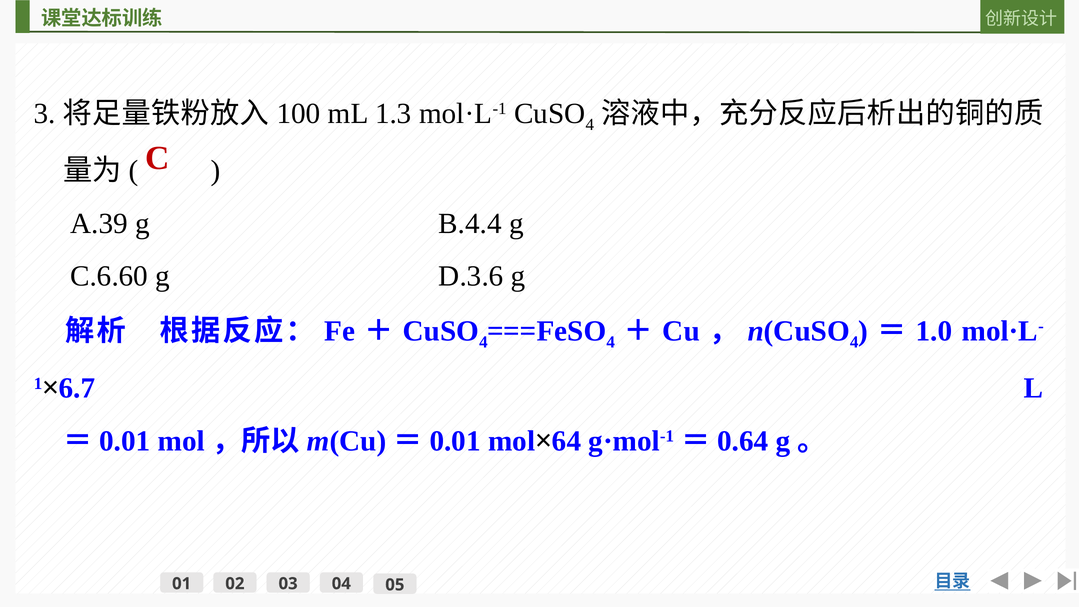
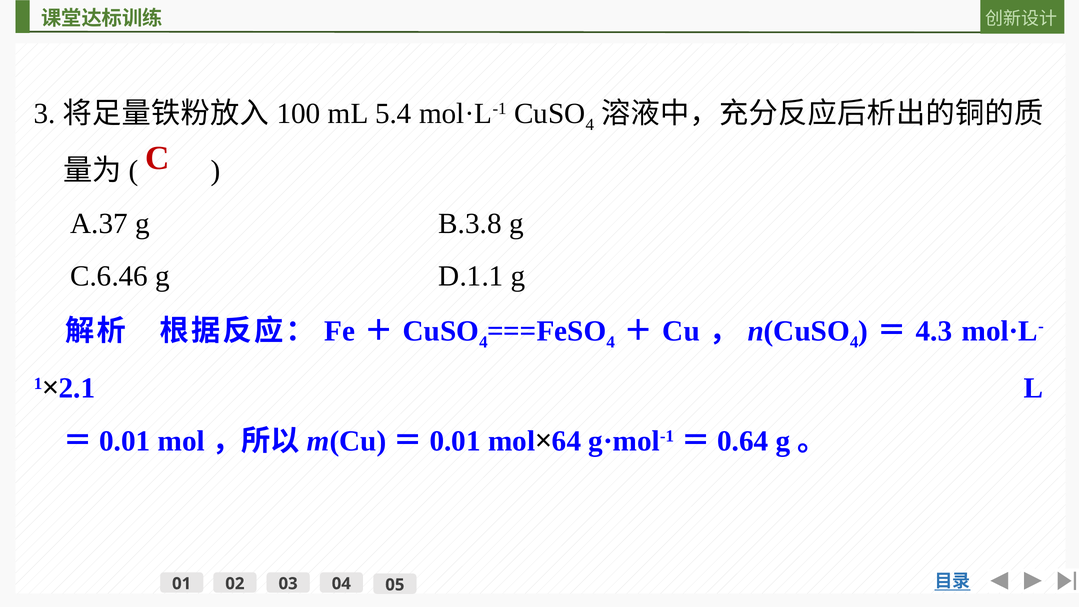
1.3: 1.3 -> 5.4 (393, 113)
A.39: A.39 -> A.37 (99, 223)
B.4.4: B.4.4 -> B.3.8 (470, 223)
C.6.60: C.6.60 -> C.6.46 (109, 276)
D.3.6: D.3.6 -> D.1.1 (471, 276)
1.0: 1.0 -> 4.3 (934, 331)
6.7: 6.7 -> 2.1 (77, 388)
